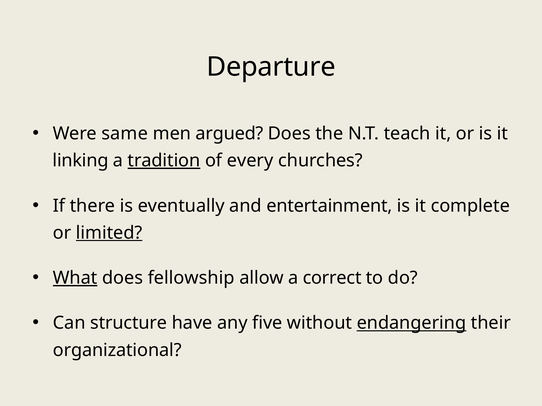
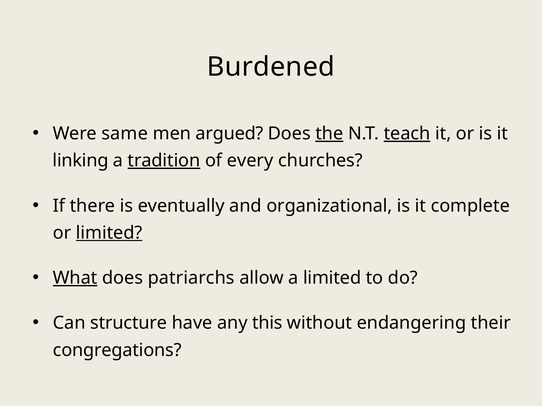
Departure: Departure -> Burdened (271, 67)
the underline: none -> present (329, 134)
teach underline: none -> present (407, 134)
entertainment: entertainment -> organizational (329, 206)
fellowship: fellowship -> patriarchs (191, 278)
a correct: correct -> limited (332, 278)
five: five -> this (267, 323)
endangering underline: present -> none (411, 323)
organizational: organizational -> congregations (117, 351)
